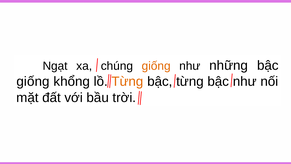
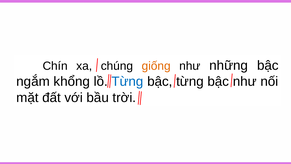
Ngạt: Ngạt -> Chín (55, 66)
giống: giống -> ngắm (33, 81)
Từng colour: orange -> blue (127, 81)
